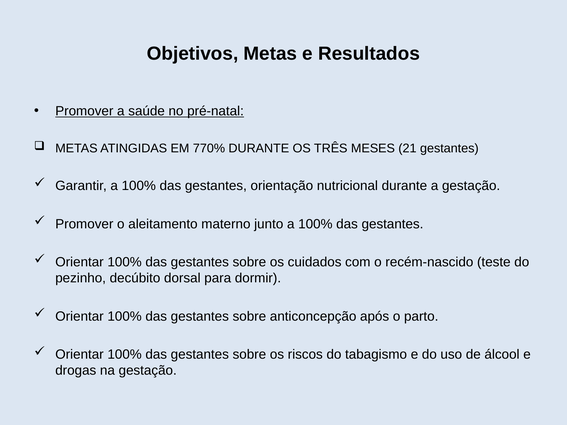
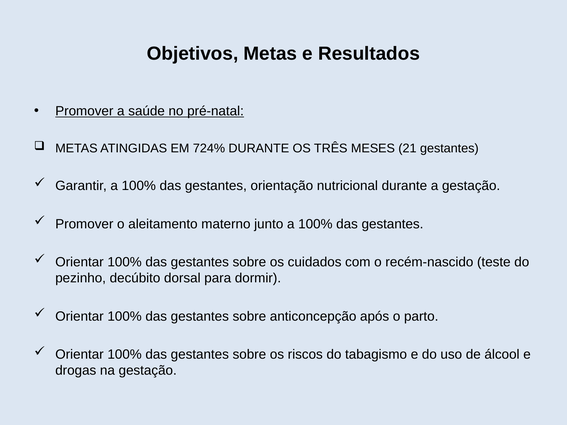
770%: 770% -> 724% (209, 148)
